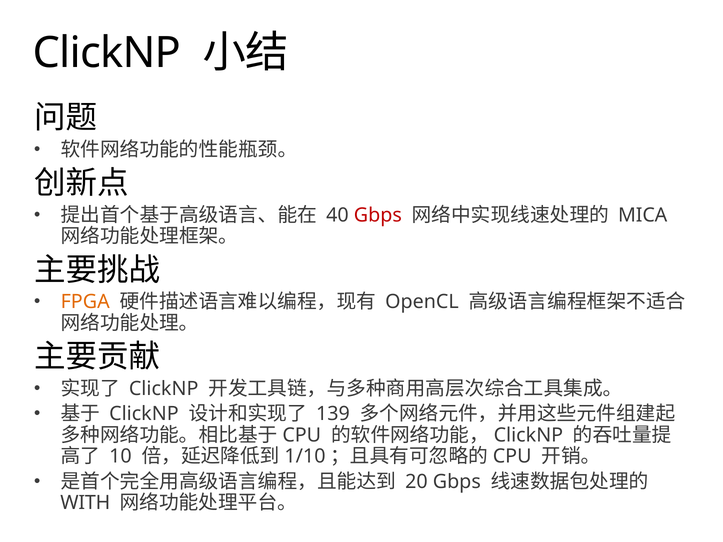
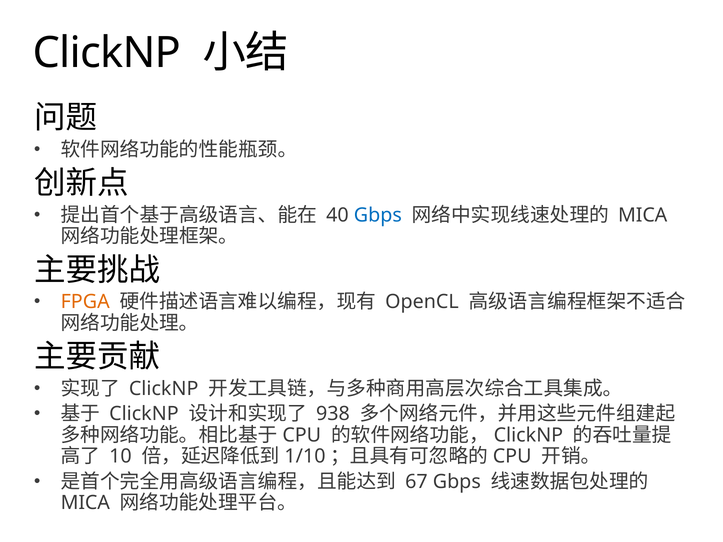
Gbps colour: red -> blue (378, 215)
139: 139 -> 938 (333, 414)
20: 20 -> 67 (416, 482)
WITH: WITH -> MICA (85, 503)
